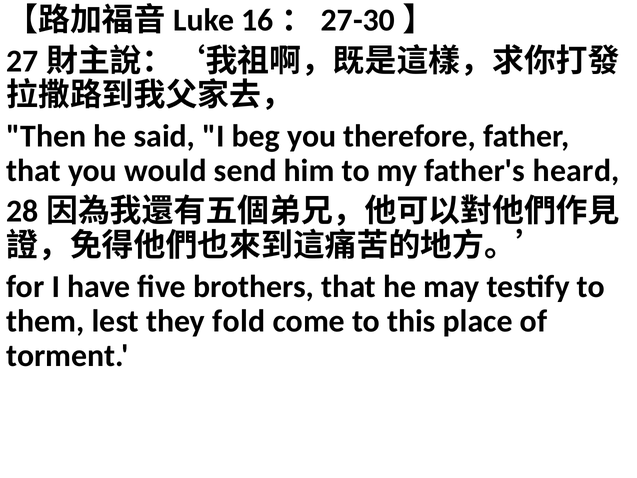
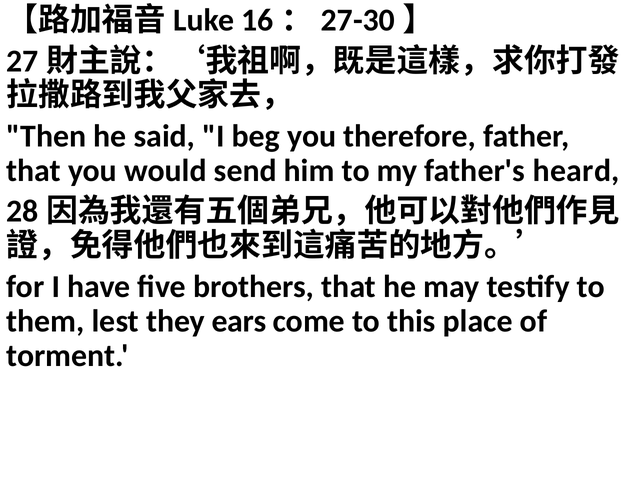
fold: fold -> ears (239, 321)
